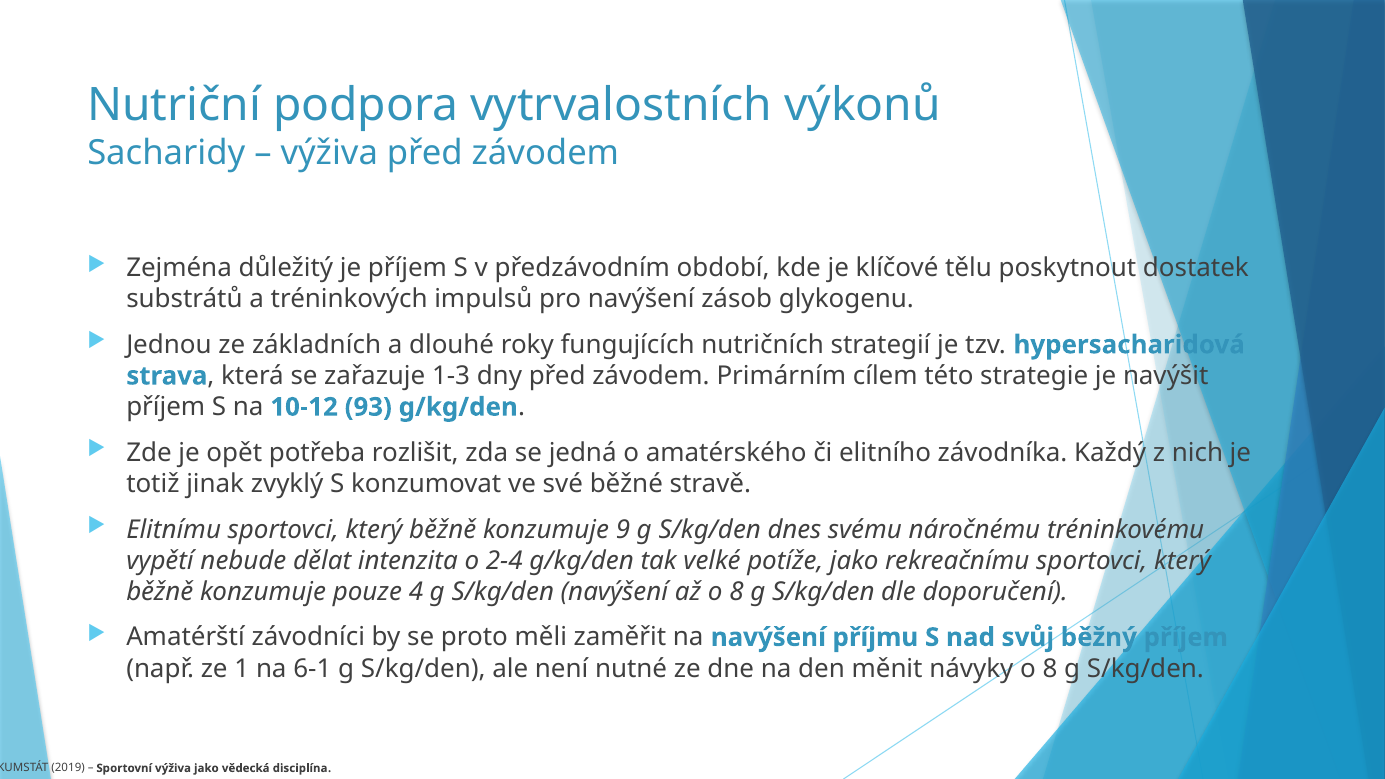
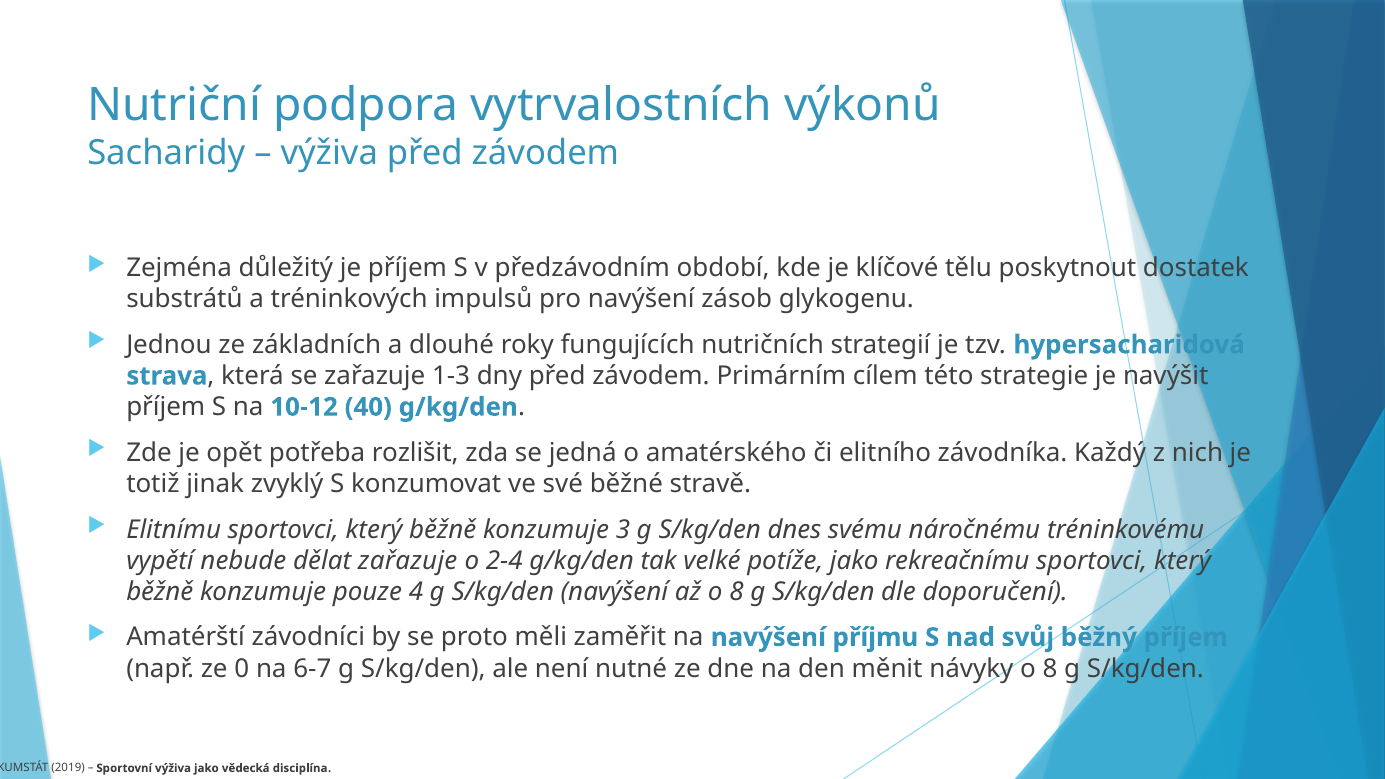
93: 93 -> 40 (368, 407)
9: 9 -> 3 (623, 529)
dělat intenzita: intenzita -> zařazuje (408, 561)
1: 1 -> 0 (242, 669)
6-1: 6-1 -> 6-7 (312, 669)
